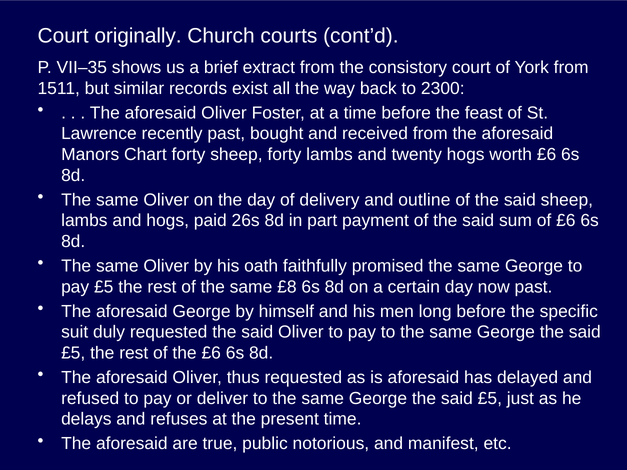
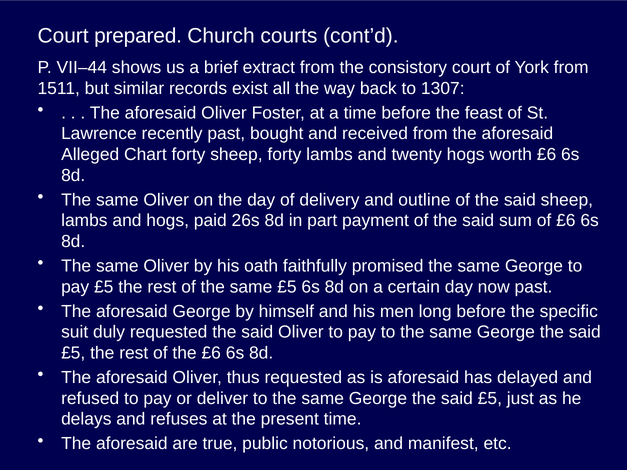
originally: originally -> prepared (138, 36)
VII–35: VII–35 -> VII–44 (82, 68)
2300: 2300 -> 1307 (443, 88)
Manors: Manors -> Alleged (90, 155)
same £8: £8 -> £5 (287, 287)
